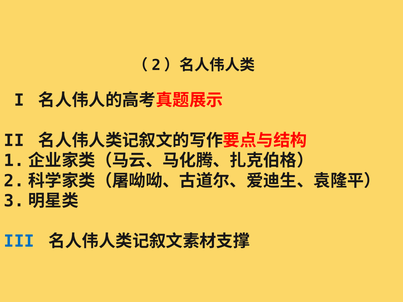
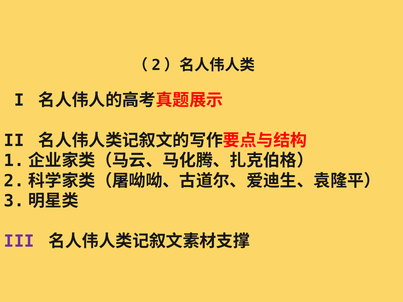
III colour: blue -> purple (19, 242)
